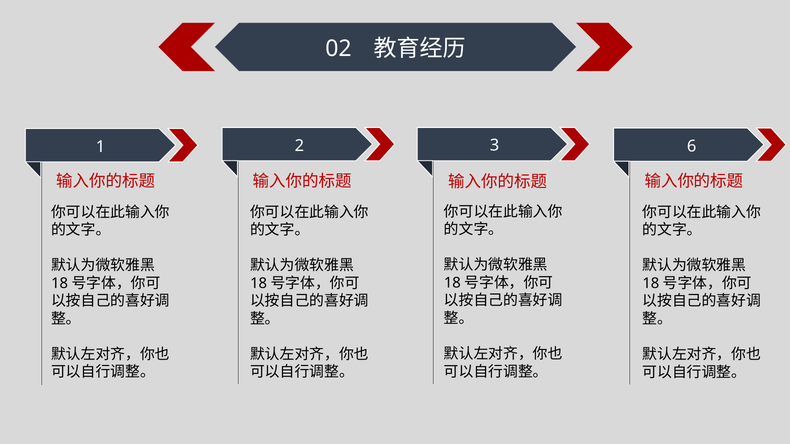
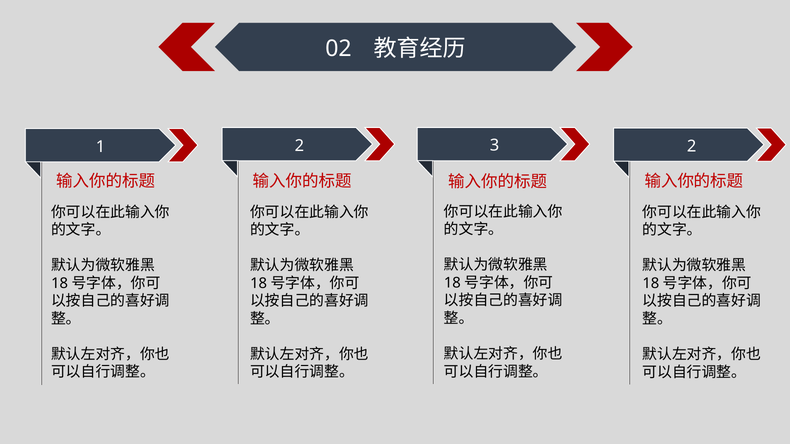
1 6: 6 -> 2 (692, 146)
